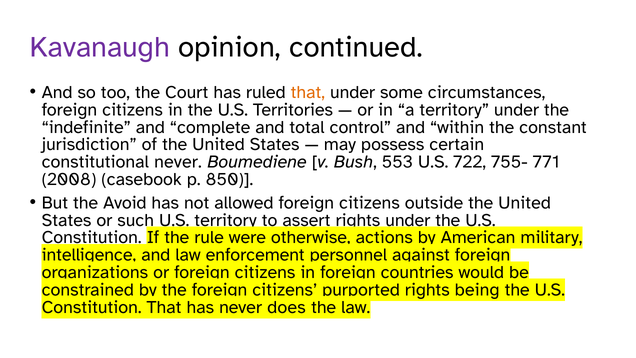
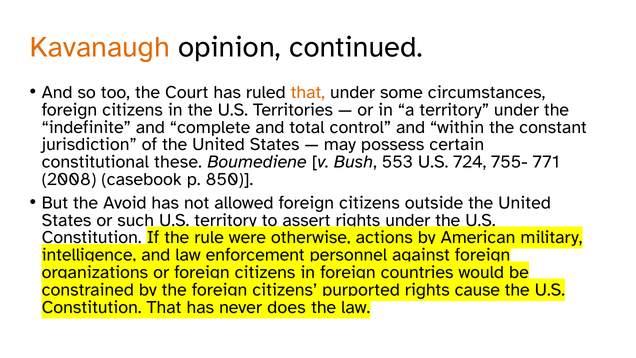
Kavanaugh colour: purple -> orange (100, 47)
constitutional never: never -> these (178, 162)
722: 722 -> 724 (470, 162)
being: being -> cause (477, 290)
